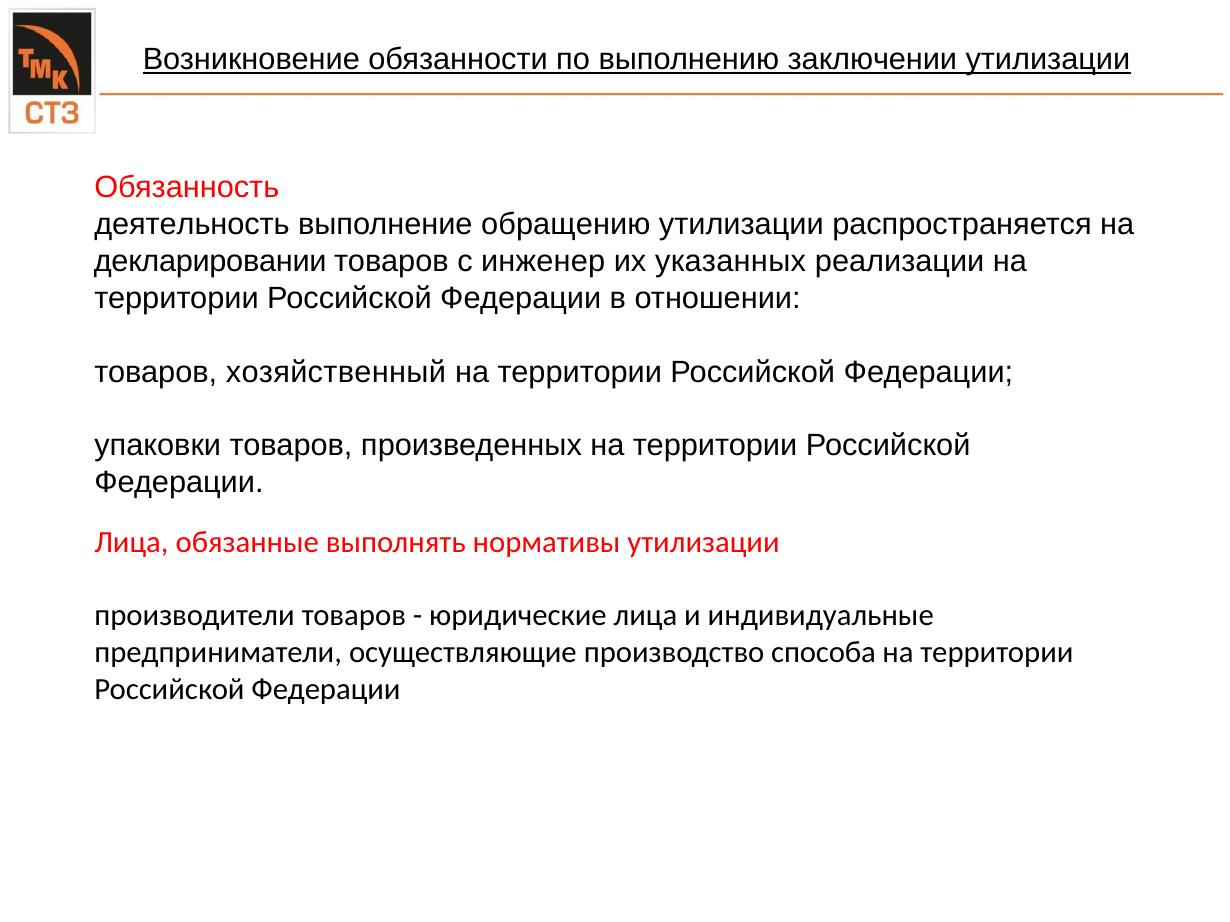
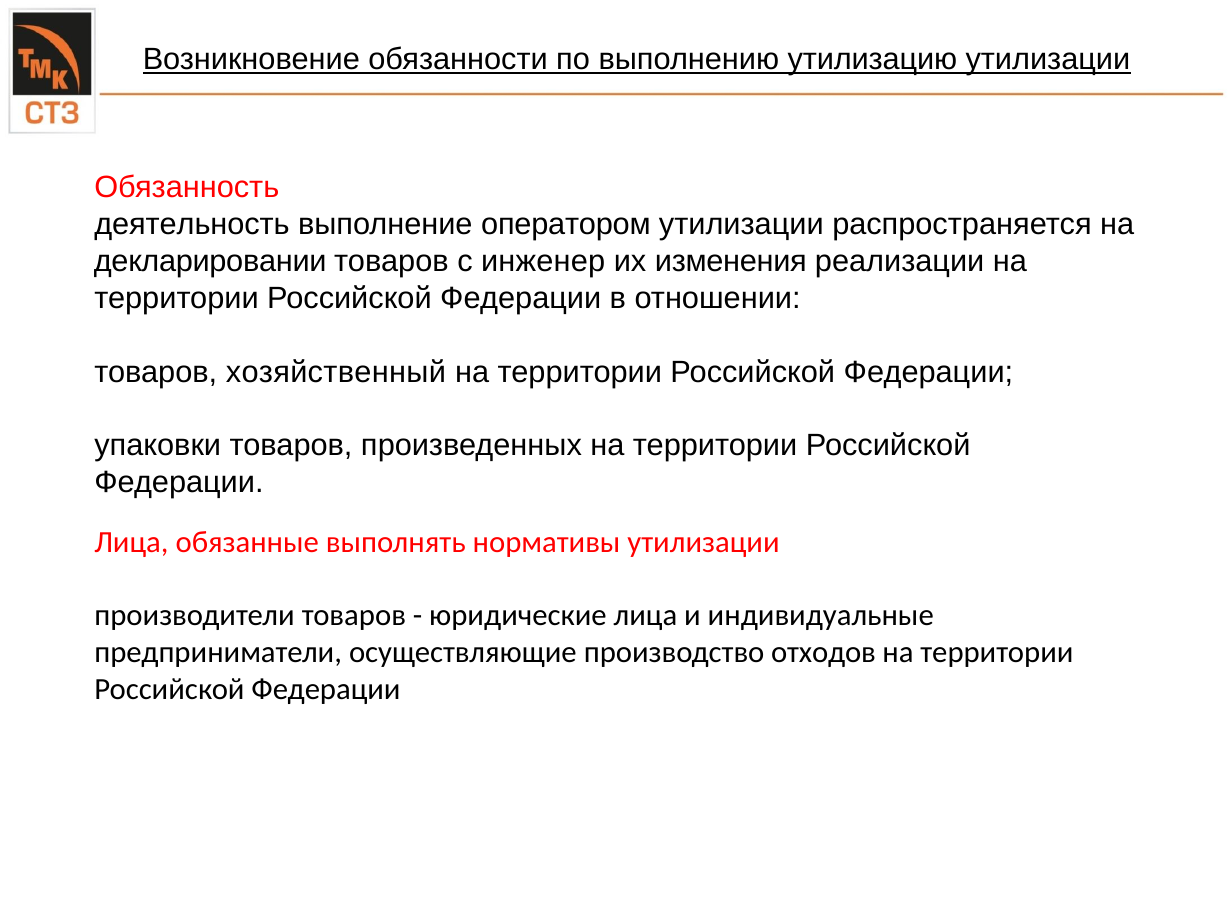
заключении: заключении -> утилизацию (872, 59)
обращению: обращению -> оператором (566, 224)
указанных: указанных -> изменения (731, 261)
способа: способа -> отходов (823, 653)
